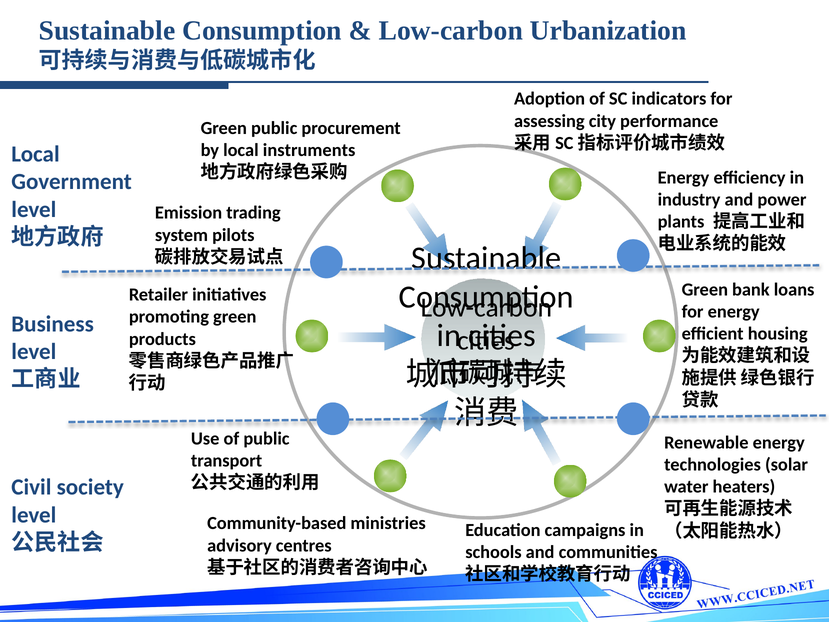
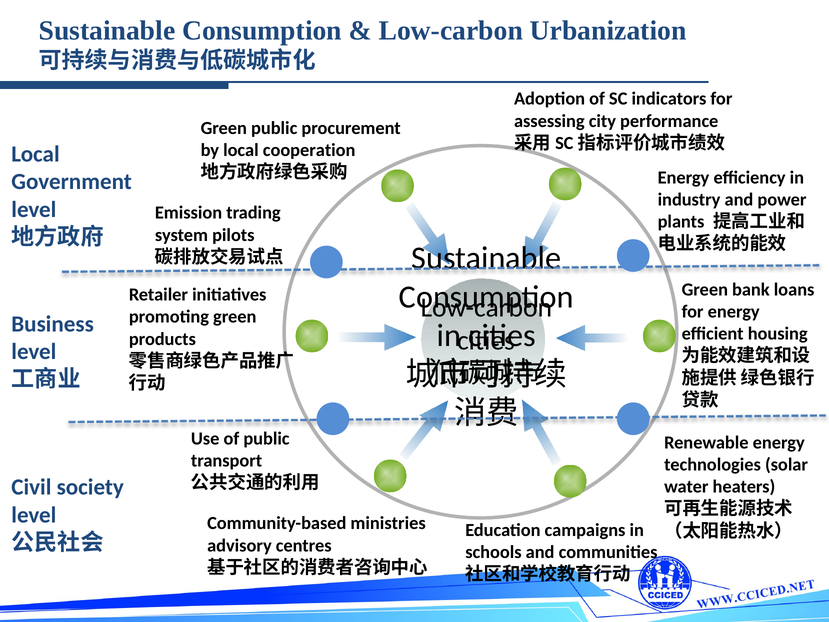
instruments: instruments -> cooperation (309, 150)
